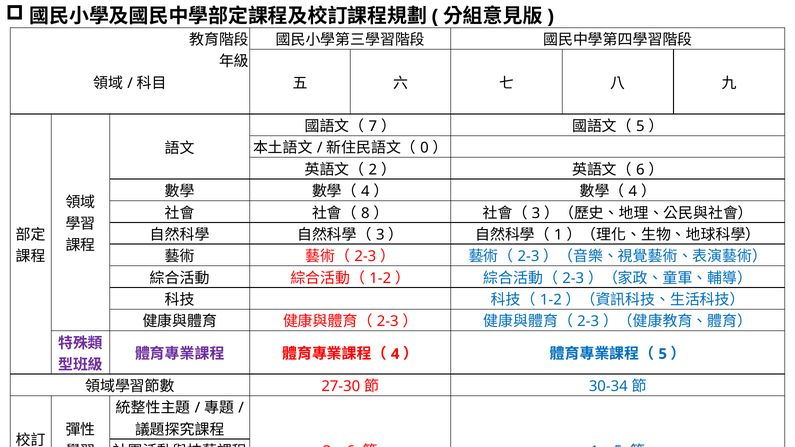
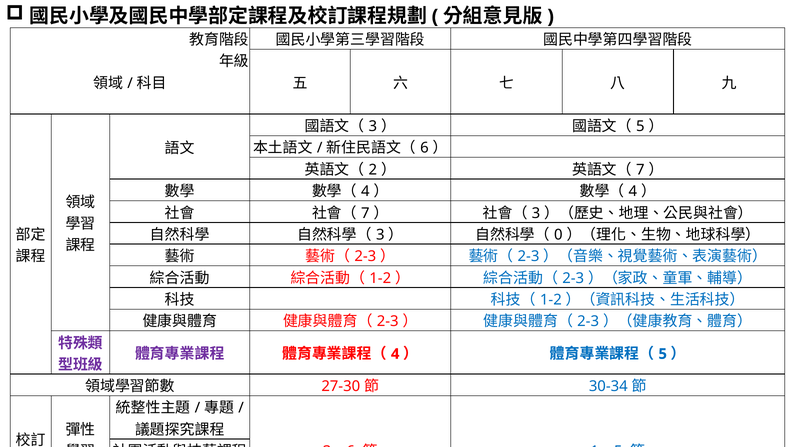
7: 7 -> 3 (373, 126)
0: 0 -> 6 (424, 148)
6: 6 -> 7 (640, 170)
8: 8 -> 7 (365, 213)
1: 1 -> 0 (558, 235)
